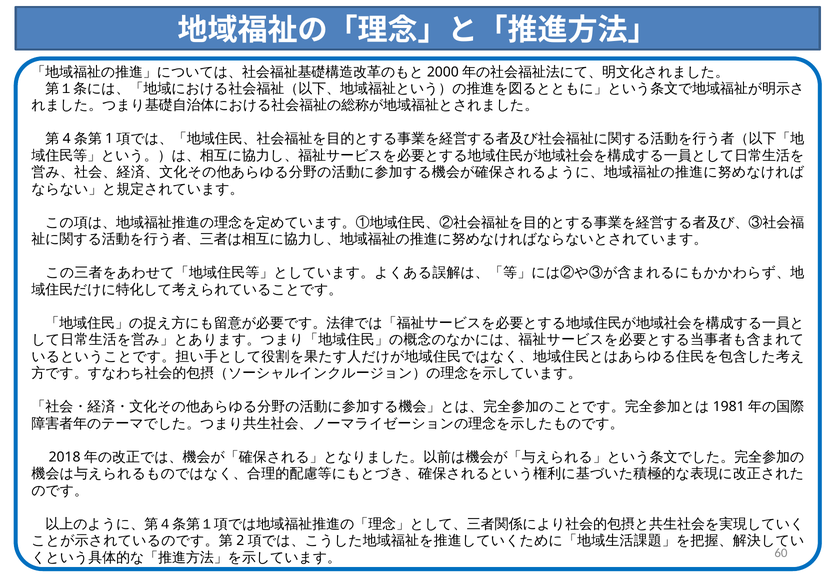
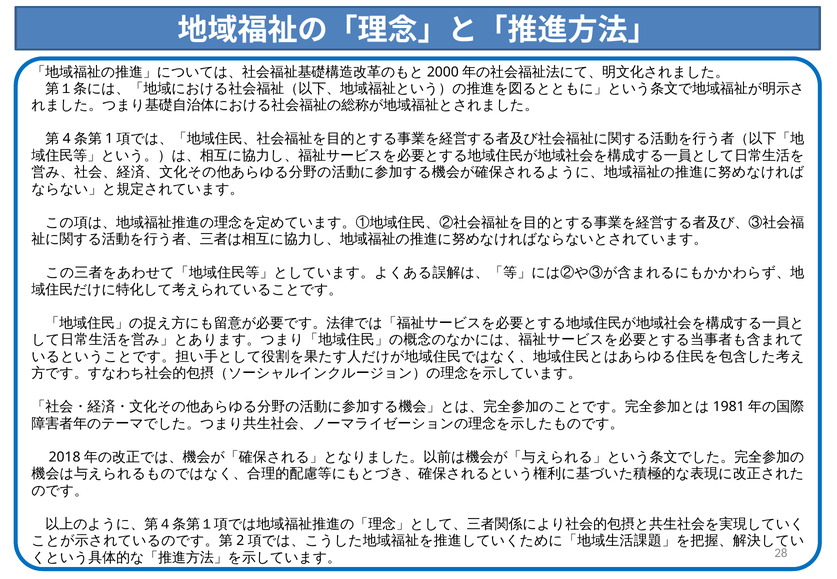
60: 60 -> 28 (781, 553)
